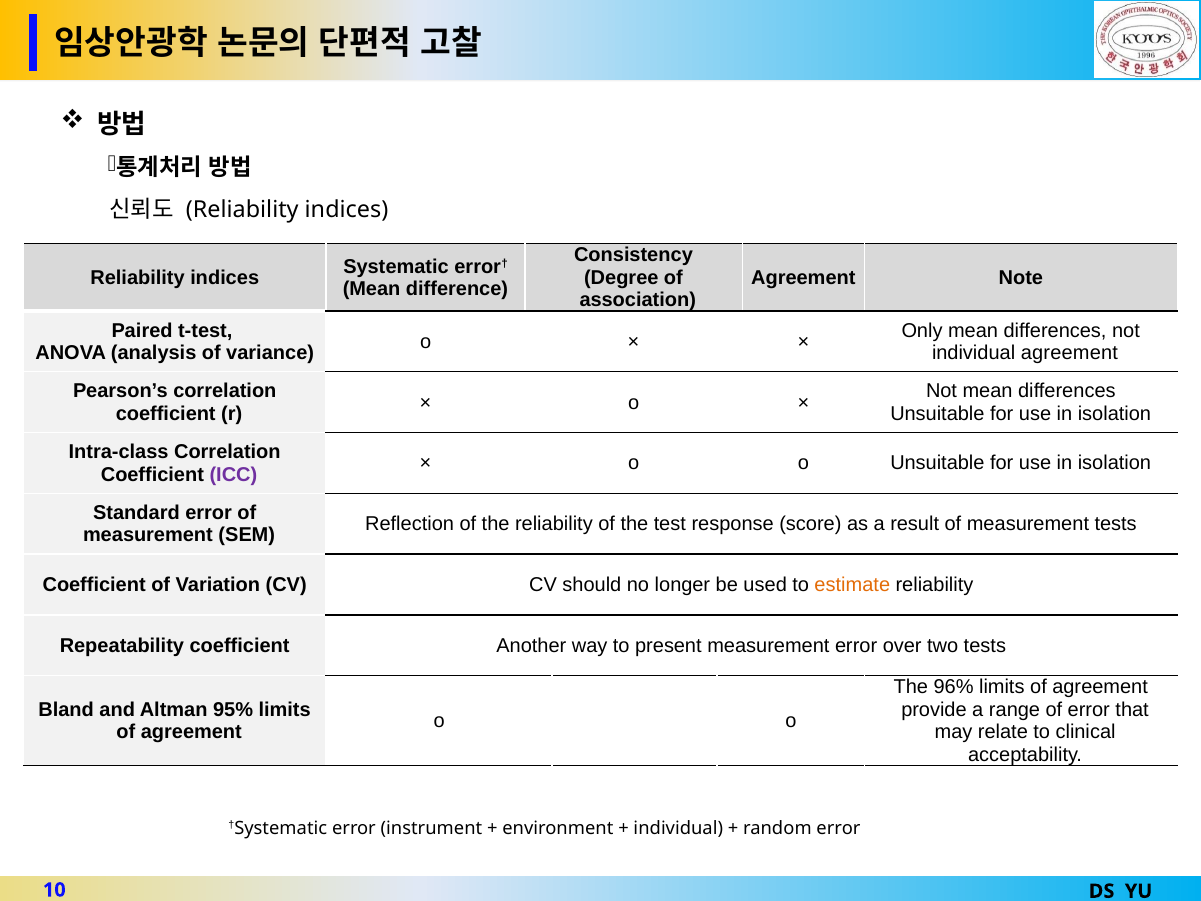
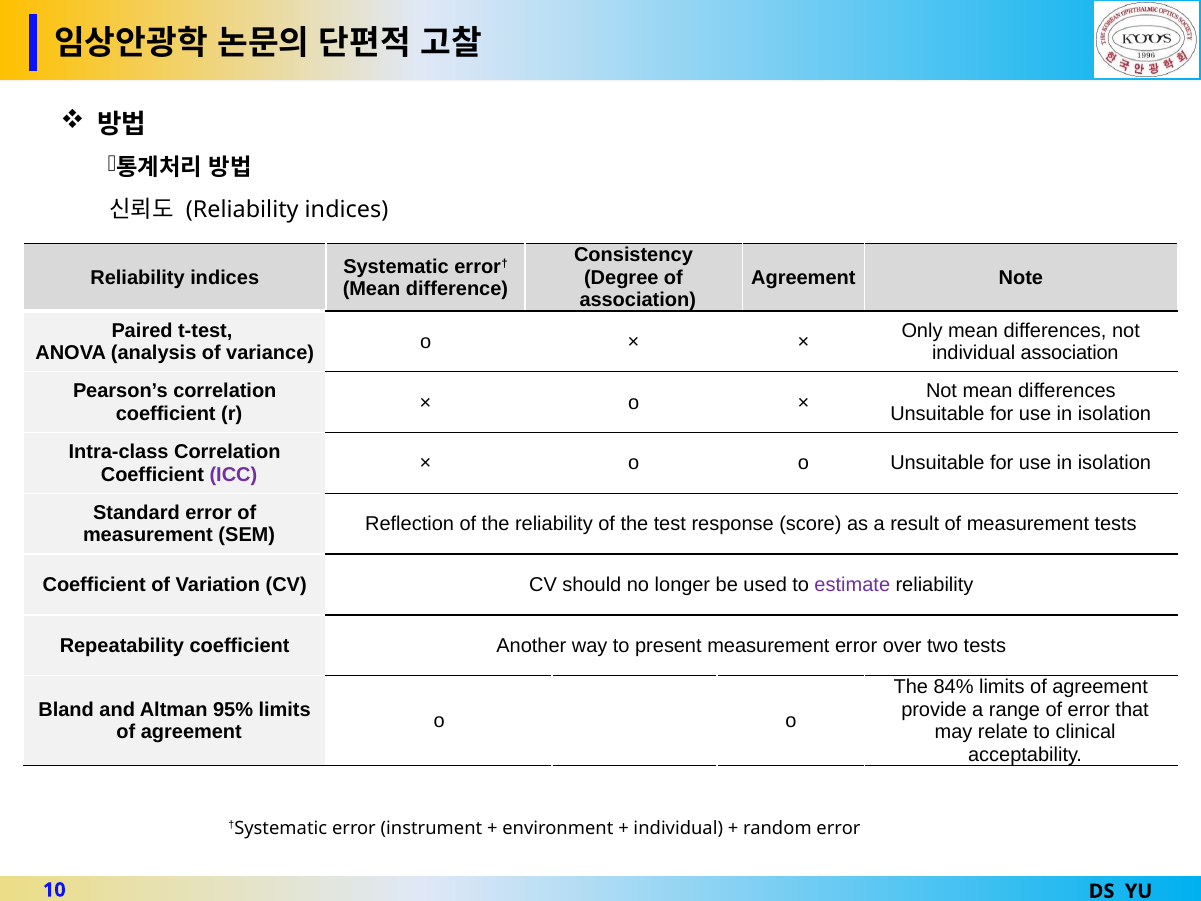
individual agreement: agreement -> association (1070, 353)
estimate colour: orange -> purple (852, 585)
96%: 96% -> 84% (954, 687)
